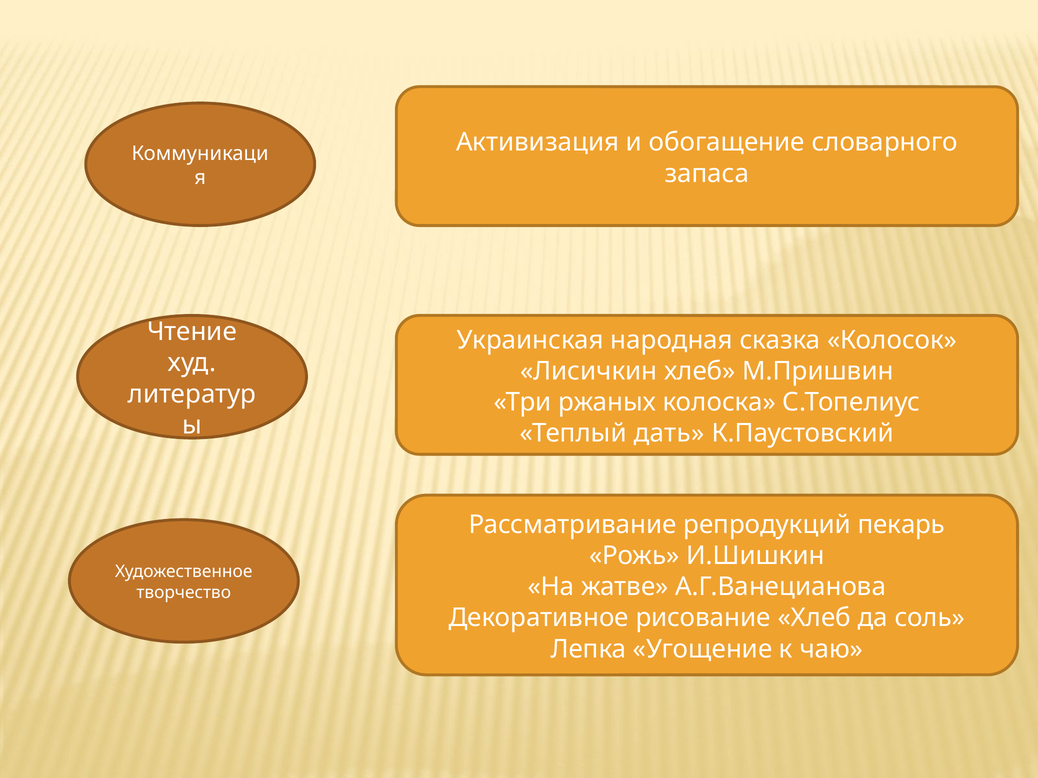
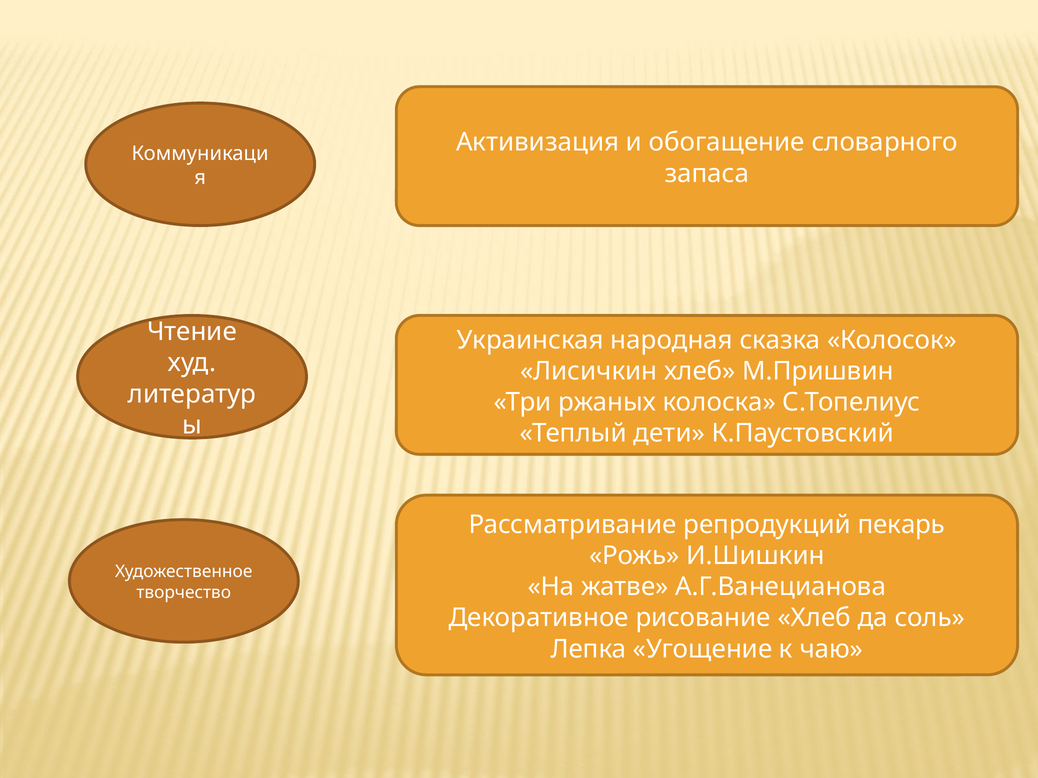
дать: дать -> дети (669, 434)
